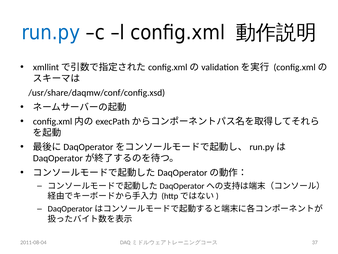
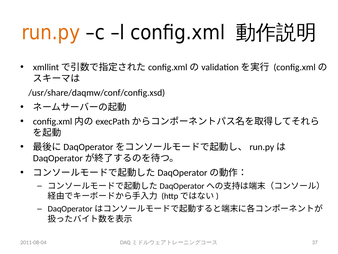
run.py colour: blue -> orange (51, 33)
